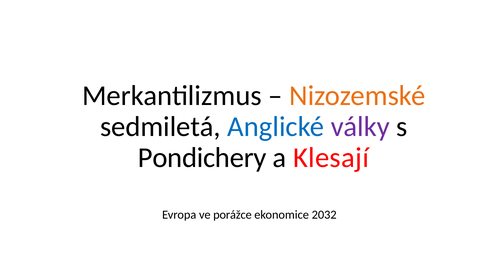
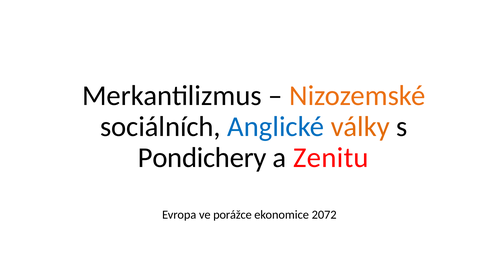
sedmiletá: sedmiletá -> sociálních (160, 127)
války colour: purple -> orange (360, 127)
Klesají: Klesají -> Zenitu (331, 158)
2032: 2032 -> 2072 (324, 215)
